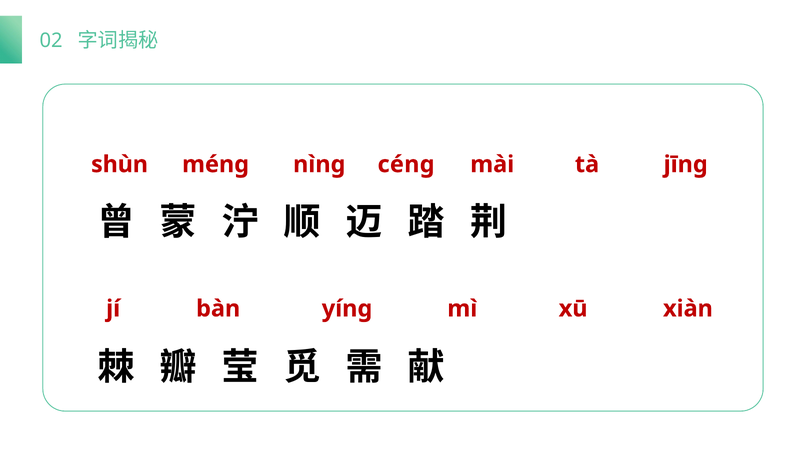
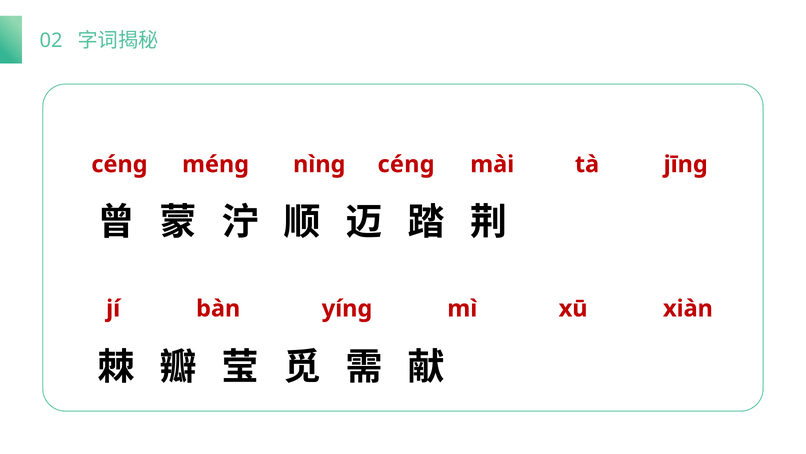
shùn: shùn -> céng (119, 164)
